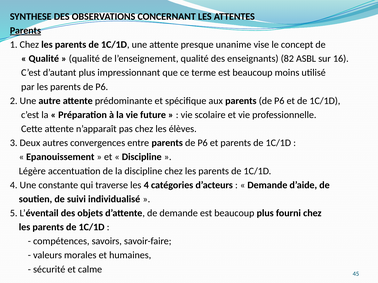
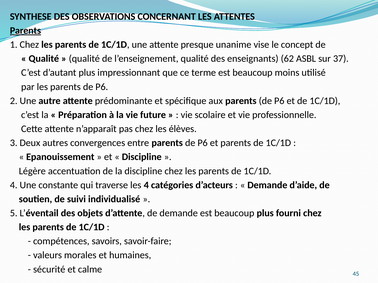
82: 82 -> 62 (287, 59)
16: 16 -> 37 (341, 59)
